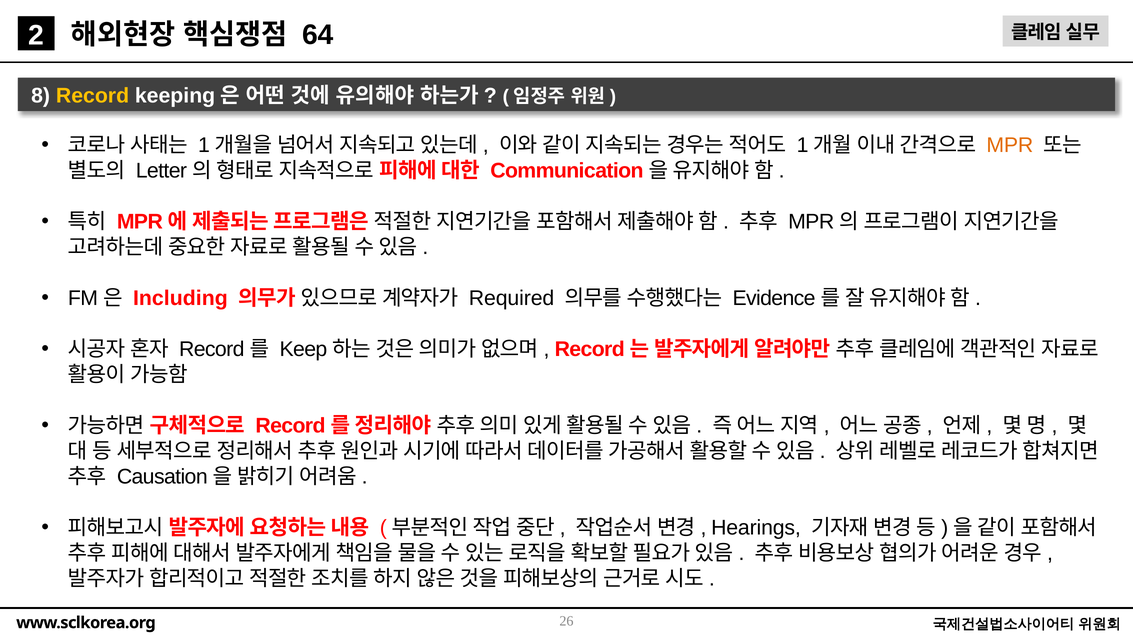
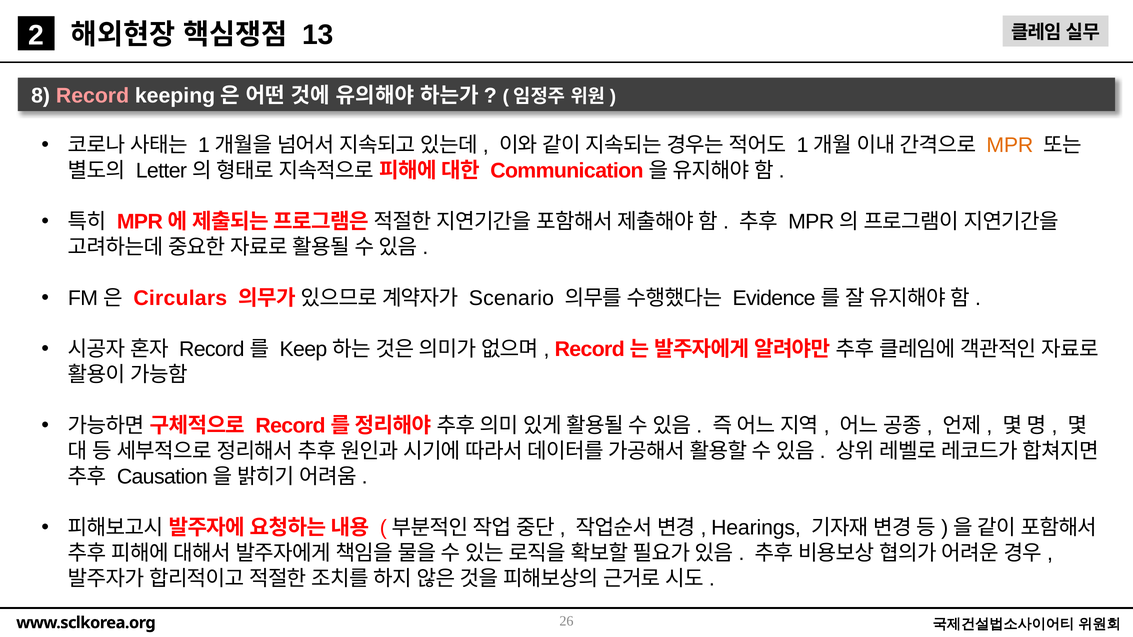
64: 64 -> 13 (318, 35)
Record colour: yellow -> pink (93, 96)
Including: Including -> Circulars (180, 298)
Required: Required -> Scenario (511, 298)
